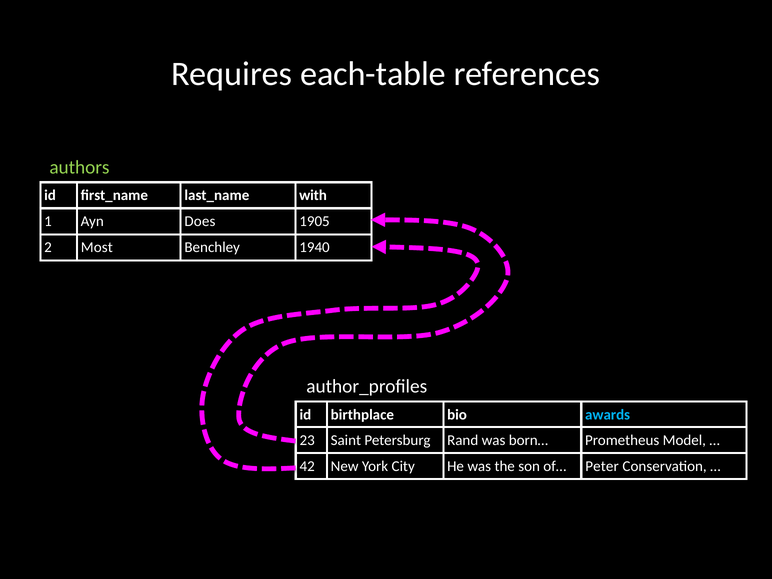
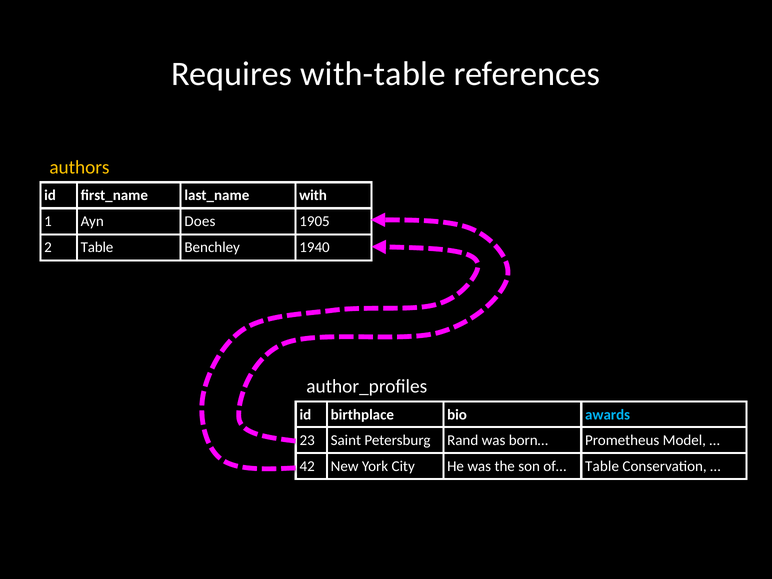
each-table: each-table -> with-table (373, 74)
authors colour: light green -> yellow (79, 168)
2 Most: Most -> Table (97, 247)
of… Peter: Peter -> Table (602, 466)
